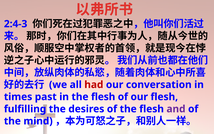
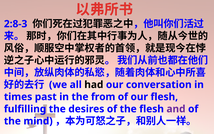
2:4-3: 2:4-3 -> 2:8-3 (16, 24)
had colour: red -> black (94, 85)
in the flesh: flesh -> from (103, 97)
